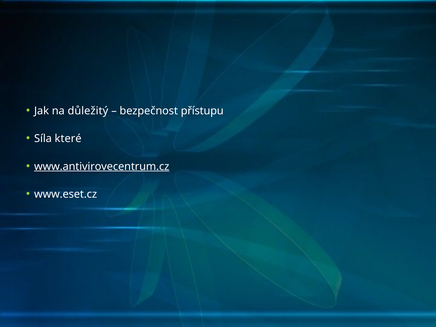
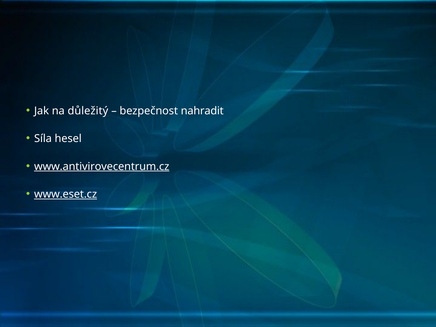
přístupu: přístupu -> nahradit (202, 111)
které: které -> hesel (68, 139)
www.eset.cz underline: none -> present (66, 194)
